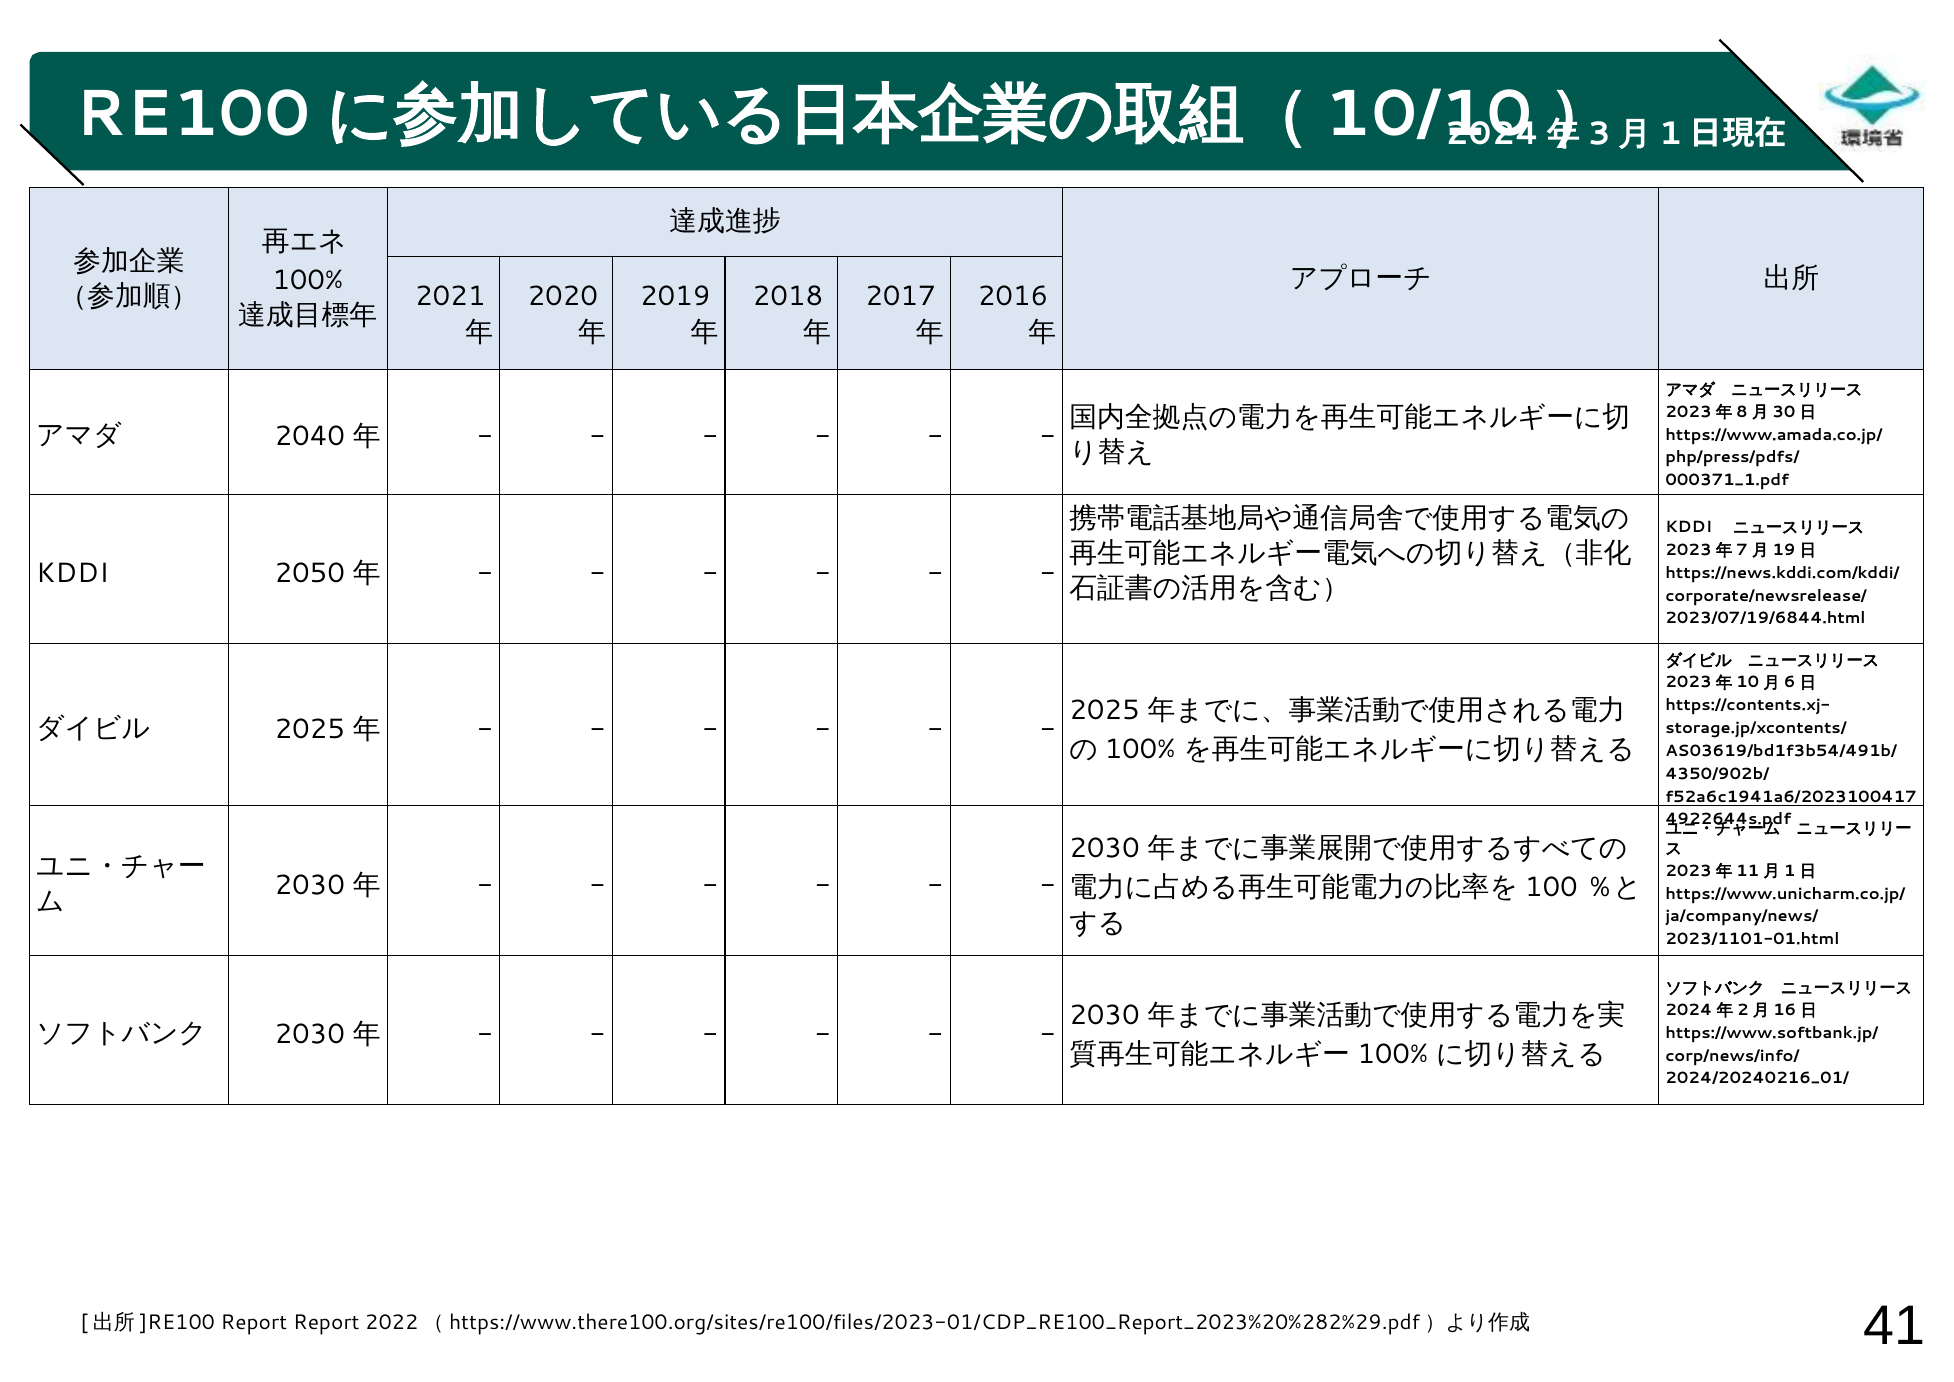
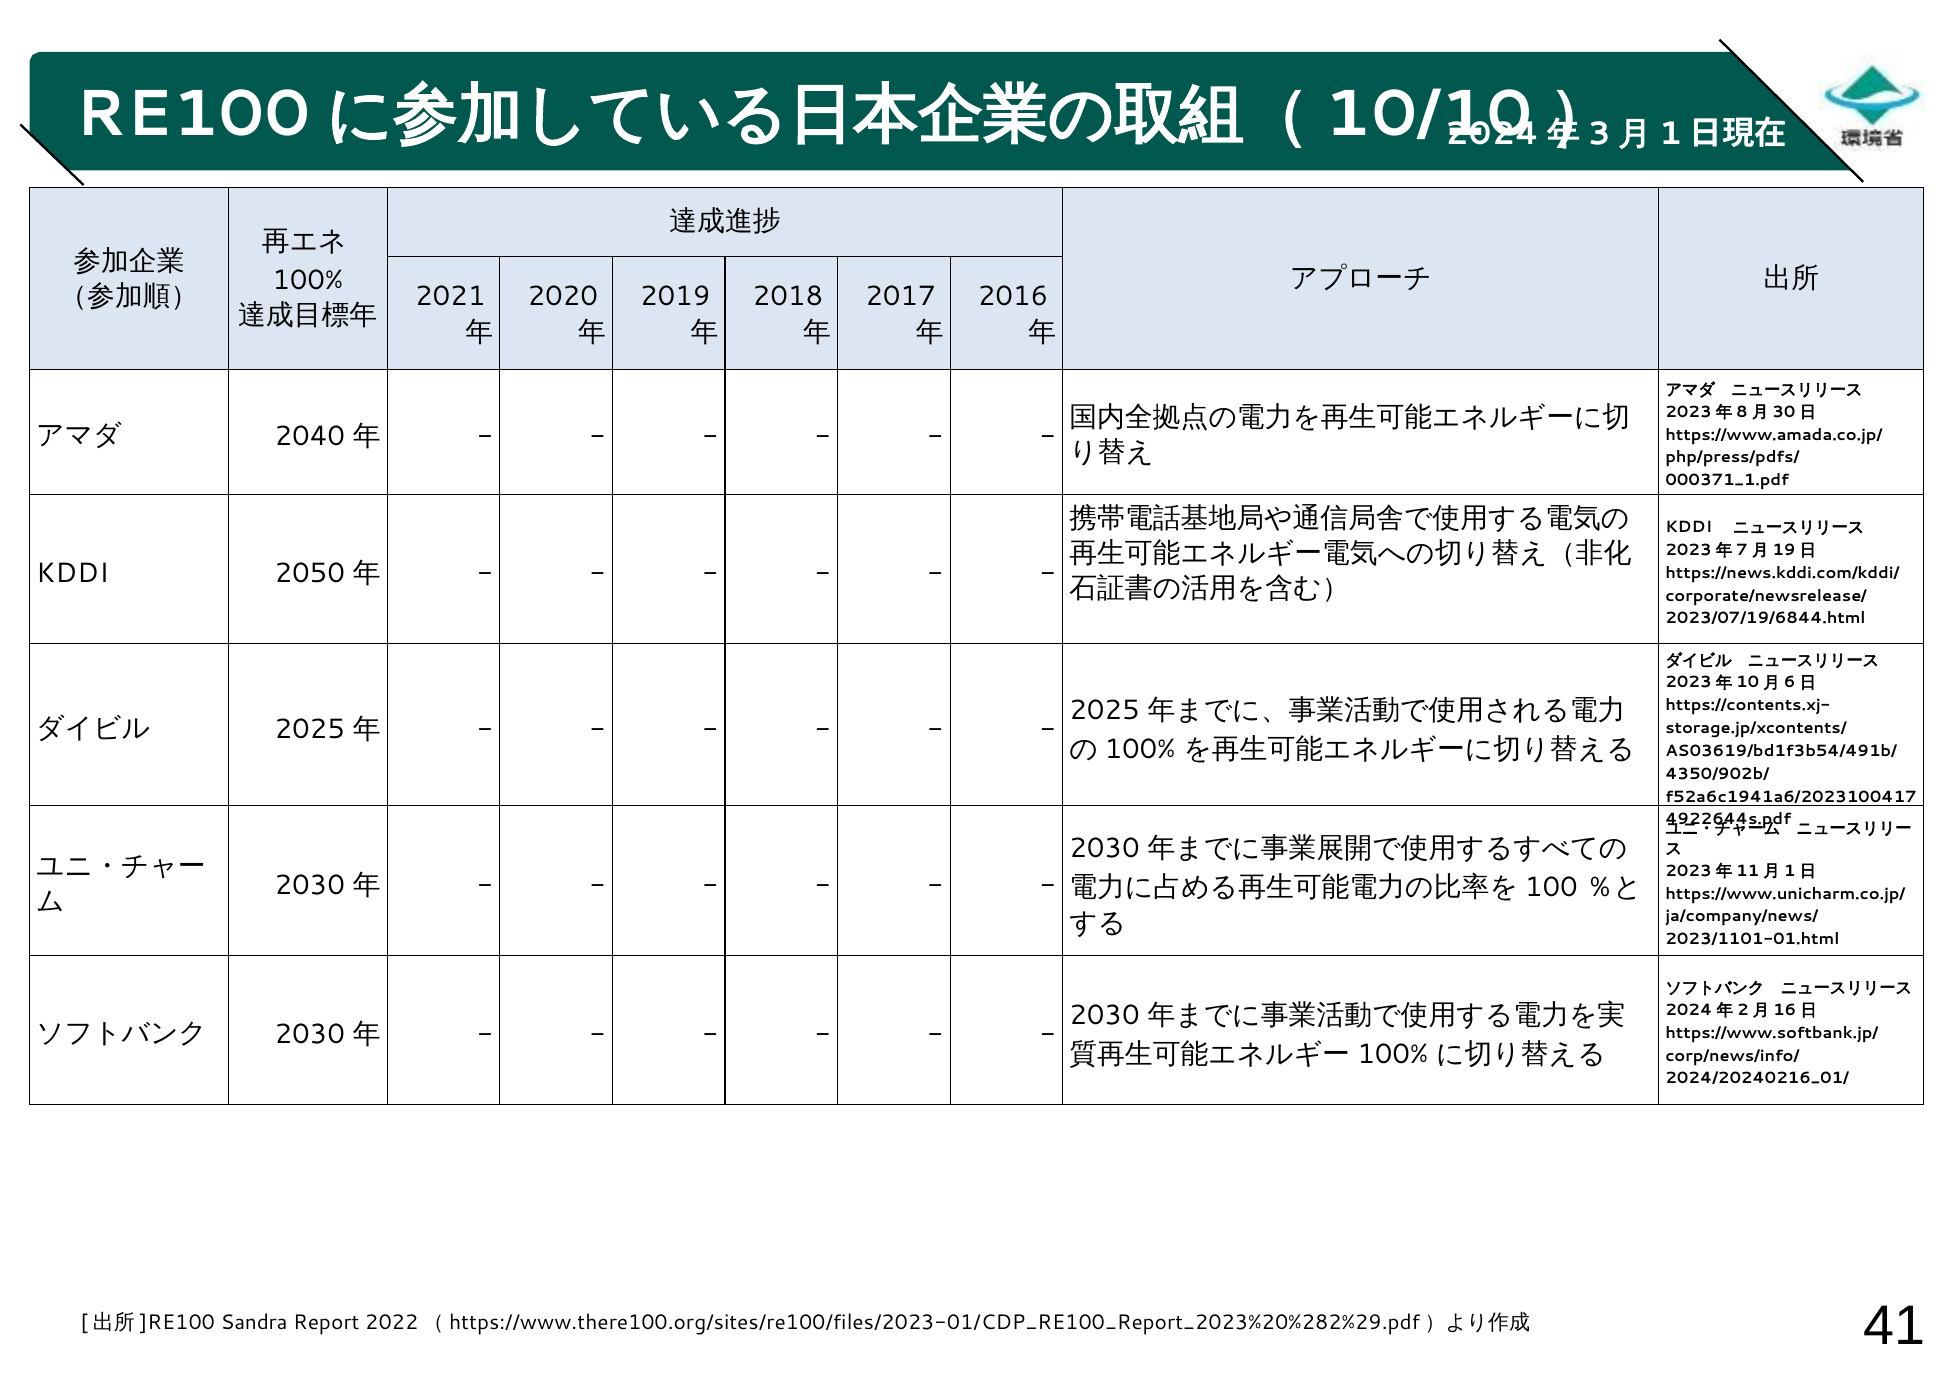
Report: Report -> Sandra (254, 1323)
